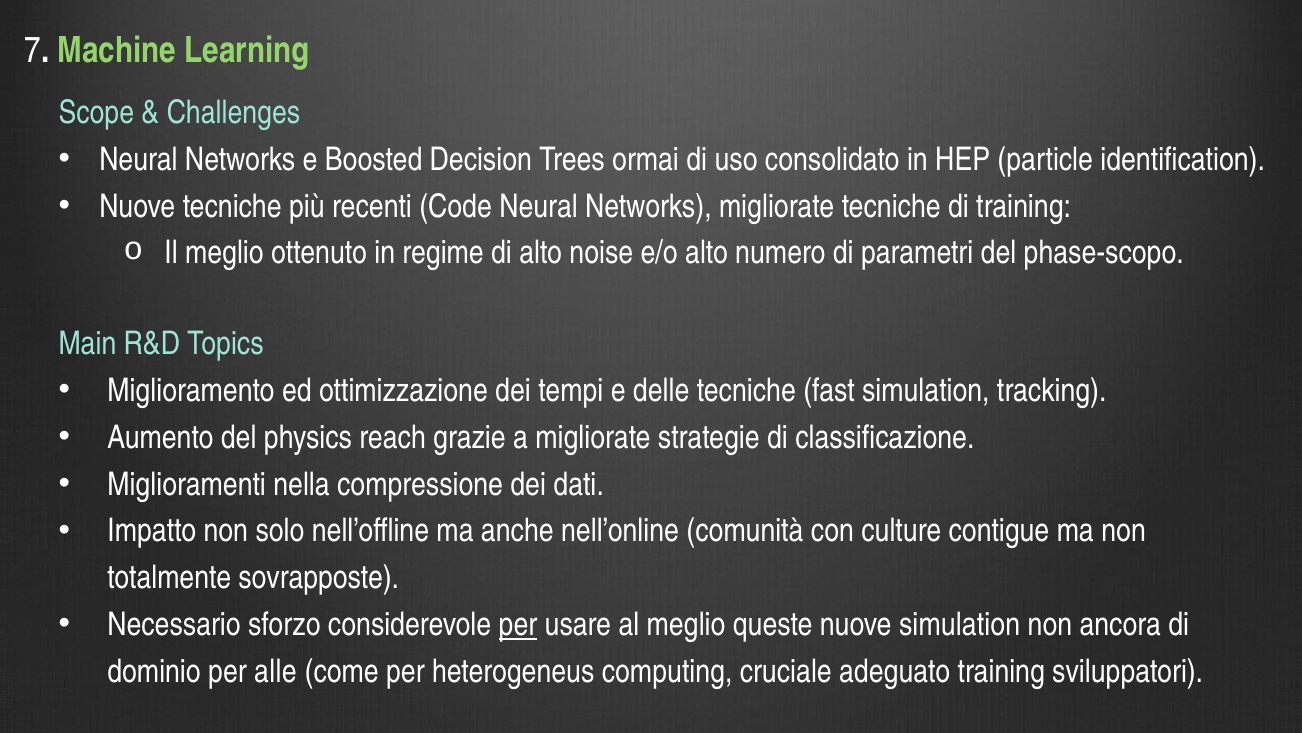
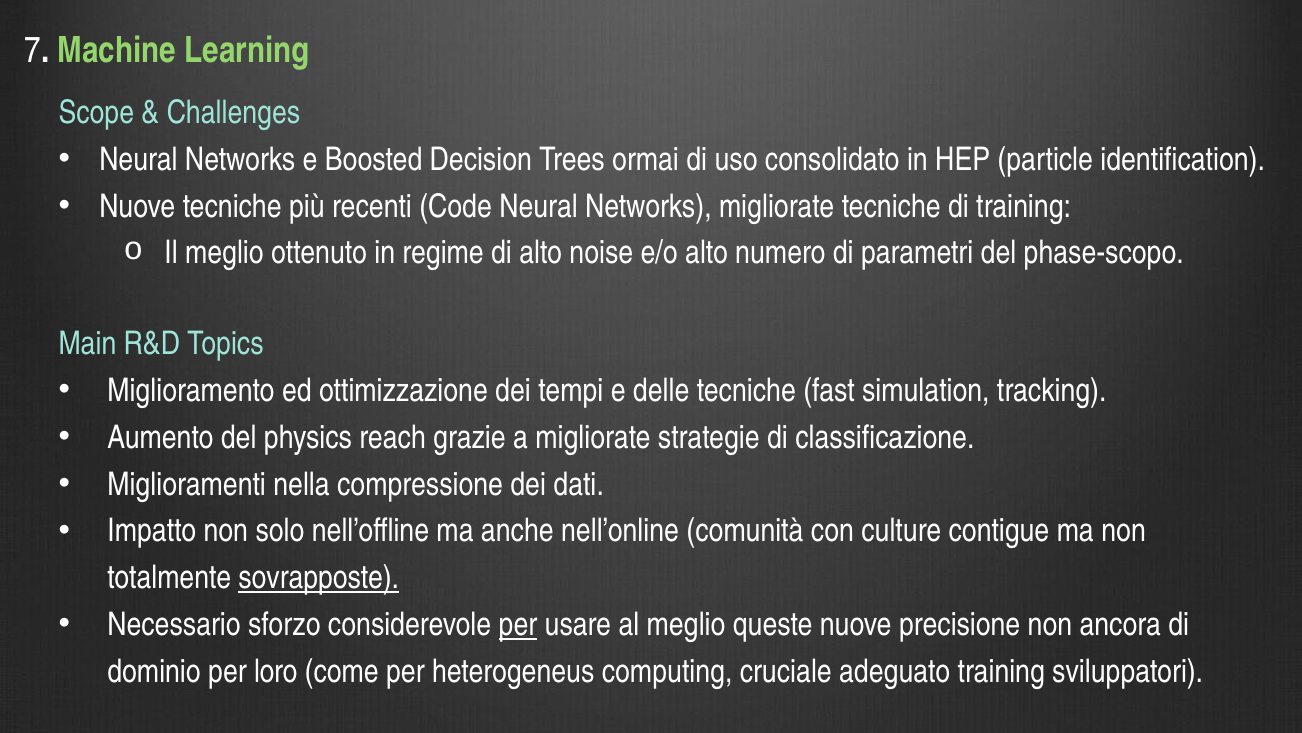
sovrapposte underline: none -> present (319, 578)
nuove simulation: simulation -> precisione (960, 624)
alle: alle -> loro (276, 671)
